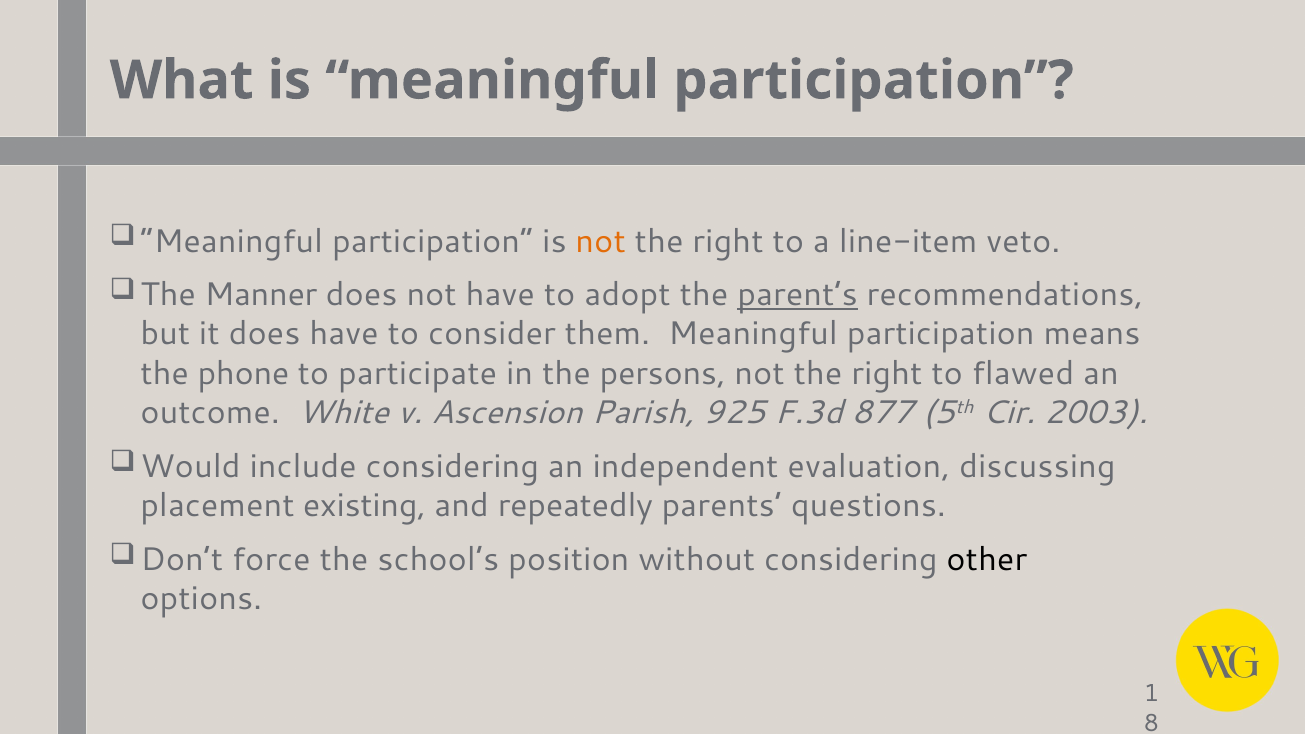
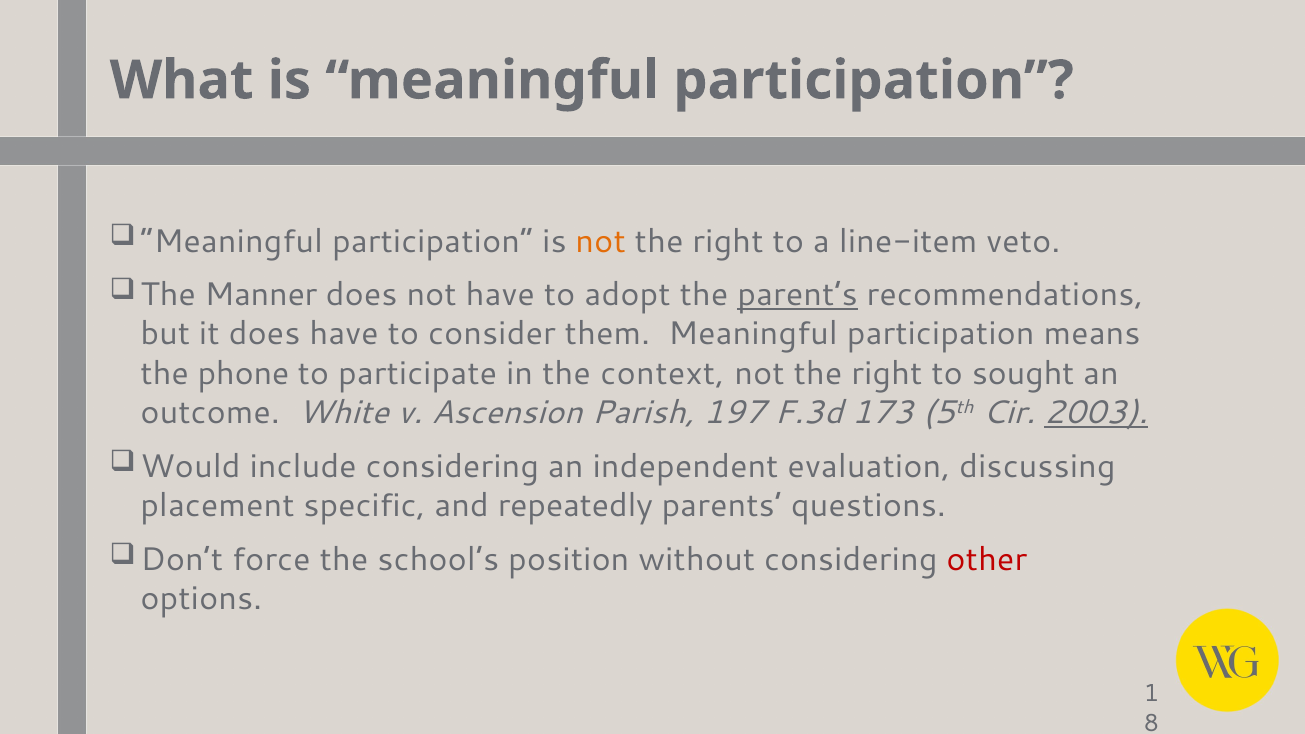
persons: persons -> context (662, 373)
flawed: flawed -> sought (1023, 373)
925: 925 -> 197 (735, 413)
877: 877 -> 173 (883, 413)
2003 underline: none -> present (1096, 413)
existing: existing -> specific (365, 506)
other colour: black -> red (987, 559)
